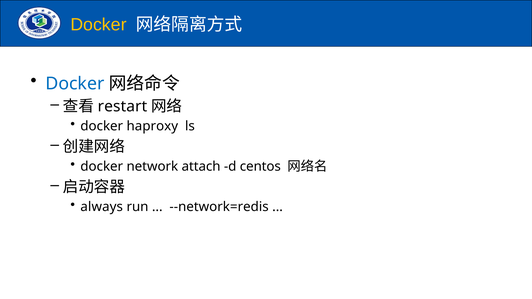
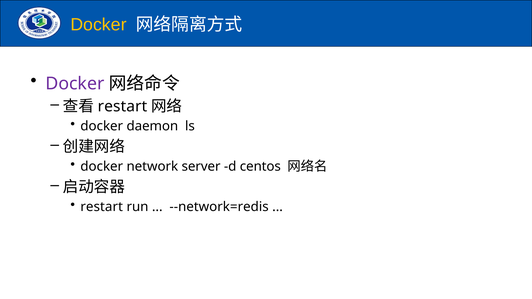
Docker colour: blue -> purple (75, 84)
haproxy: haproxy -> daemon (152, 126)
attach: attach -> server (201, 167)
always: always -> restart (102, 207)
